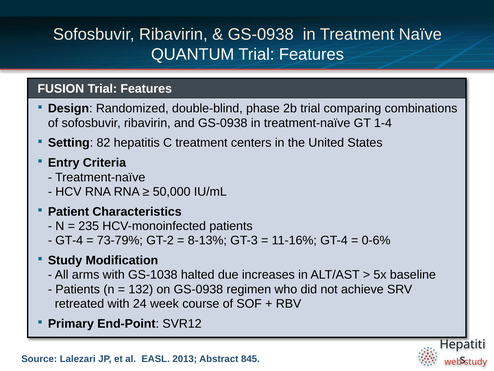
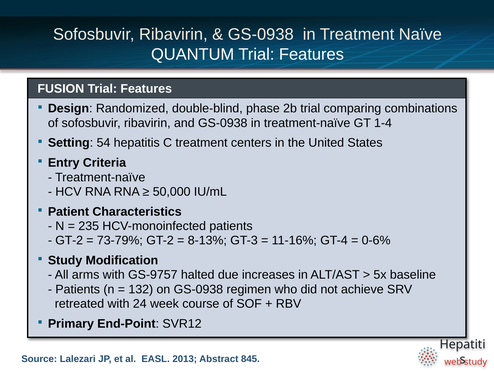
82: 82 -> 54 (103, 143)
GT-4: GT-4 -> GT-2 (69, 240)
GS-1038: GS-1038 -> GS-9757 (153, 274)
